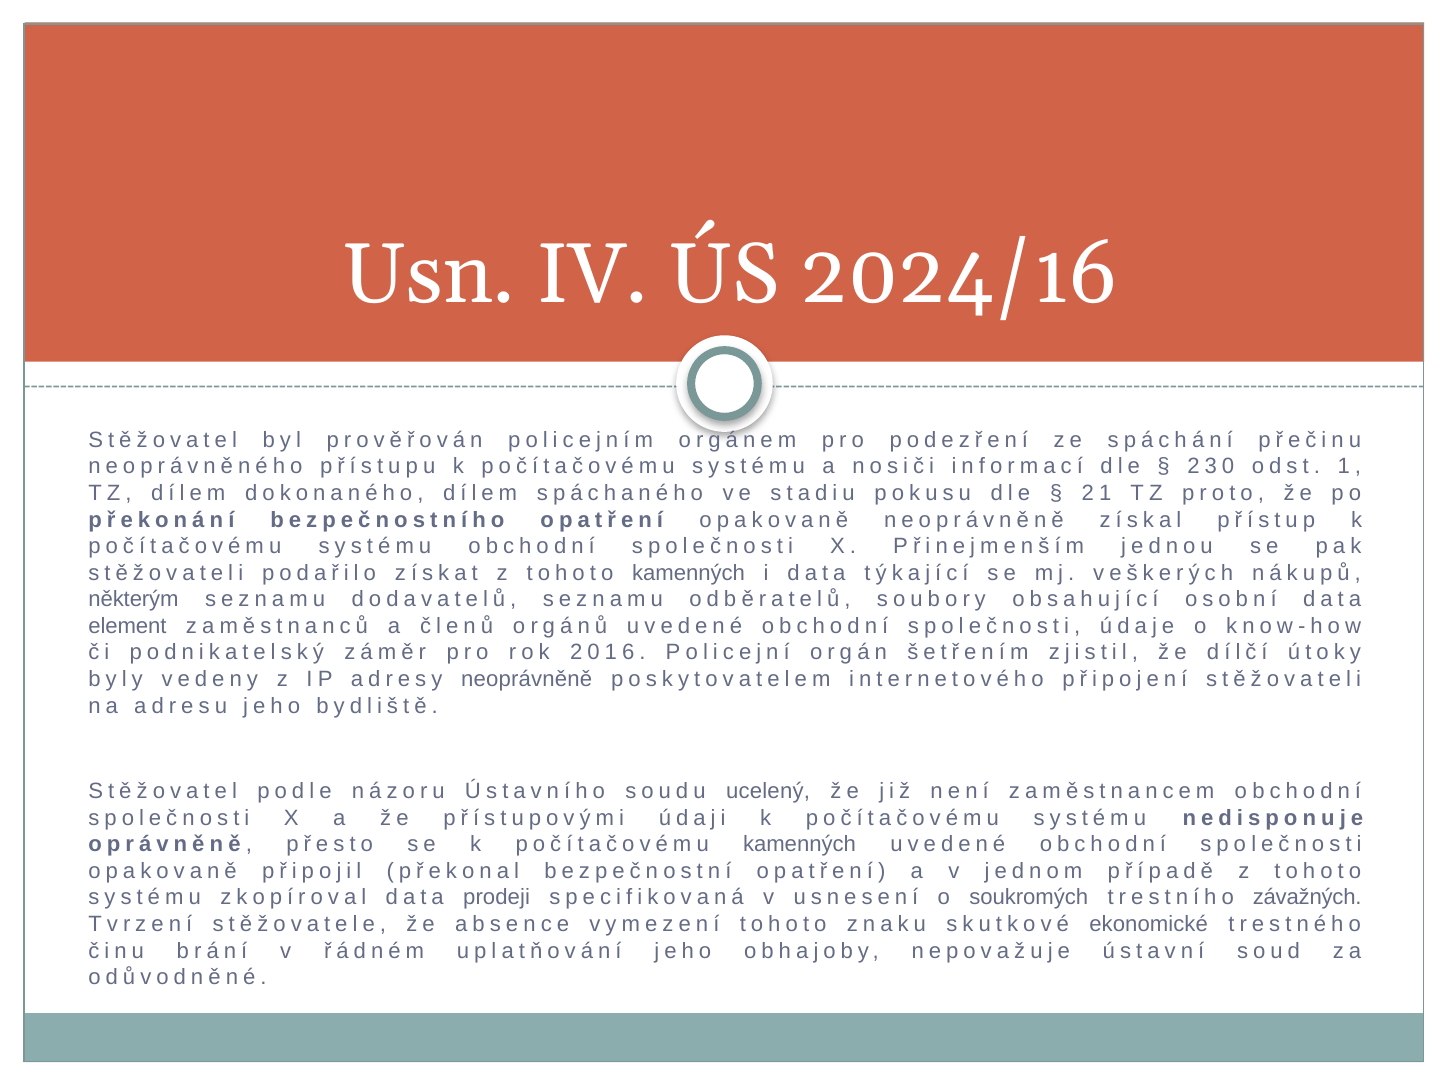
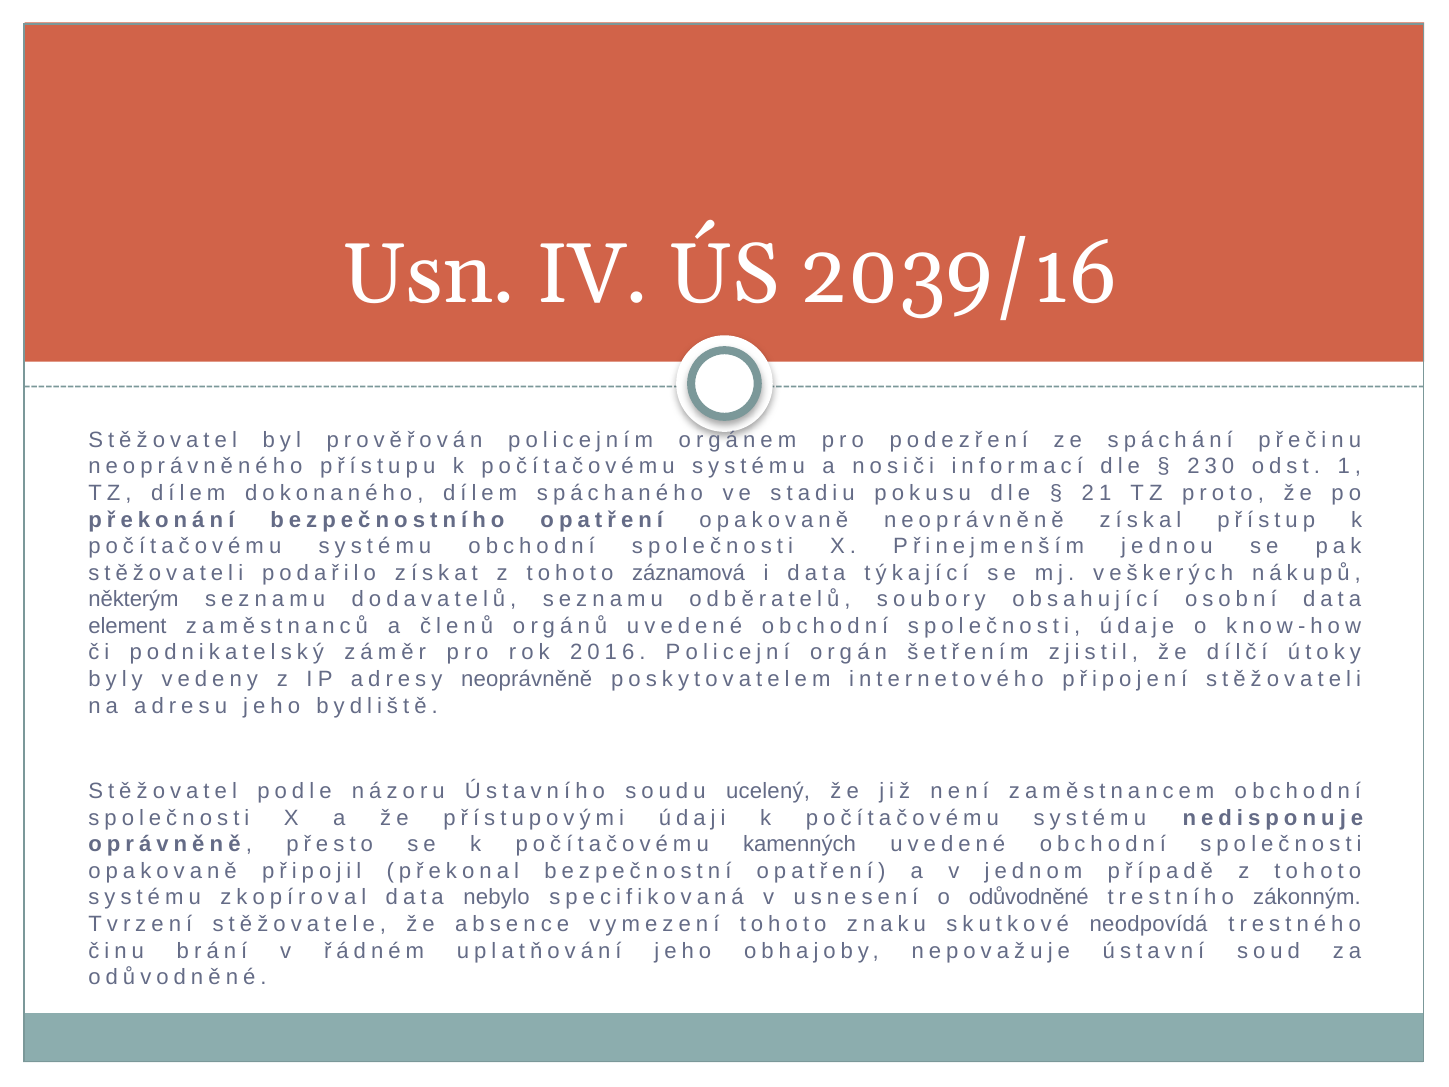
2024/16: 2024/16 -> 2039/16 (959, 274)
tohoto kamenných: kamenných -> záznamová (689, 573)
prodeji: prodeji -> nebylo (496, 897)
o soukromých: soukromých -> odůvodněné (1029, 897)
závažných: závažných -> zákonným (1307, 897)
ekonomické: ekonomické -> neodpovídá (1149, 924)
